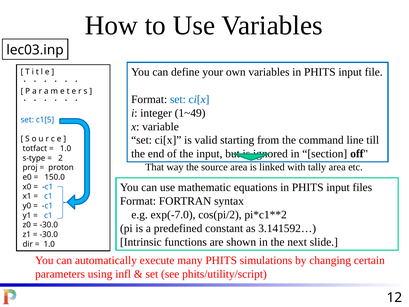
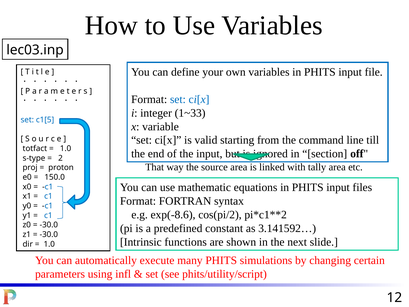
1~49: 1~49 -> 1~33 (190, 113)
exp(-7.0: exp(-7.0 -> exp(-8.6 (173, 215)
